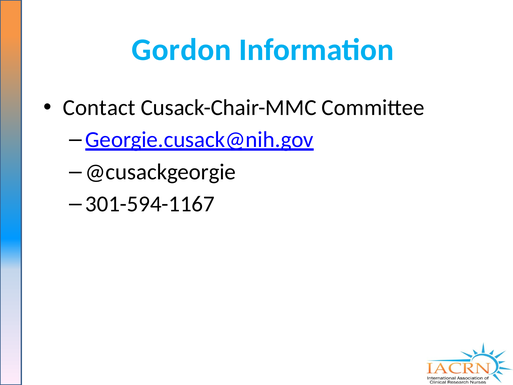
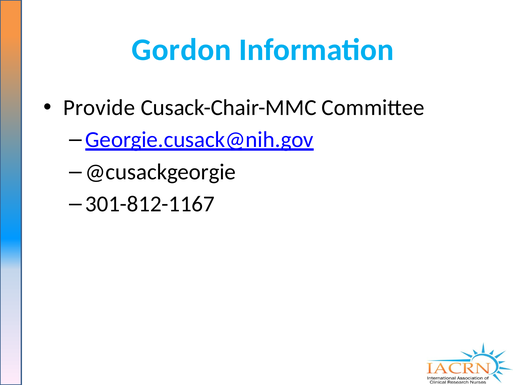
Contact: Contact -> Provide (99, 108)
301-594-1167: 301-594-1167 -> 301-812-1167 (150, 204)
